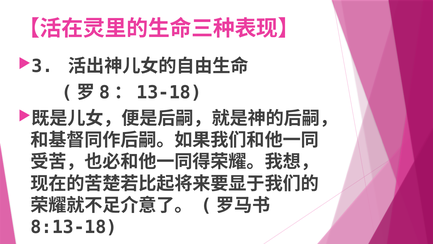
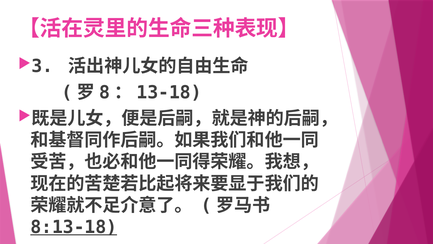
8:13-18 underline: none -> present (74, 227)
